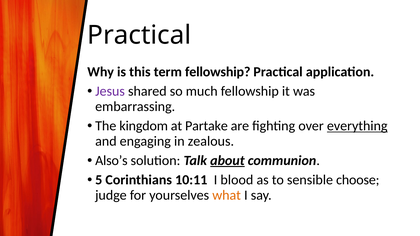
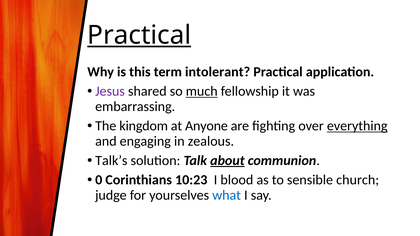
Practical underline: none -> present (139, 35)
term fellowship: fellowship -> intolerant (218, 72)
much underline: none -> present (202, 91)
Partake: Partake -> Anyone (206, 126)
Also’s: Also’s -> Talk’s (111, 161)
5: 5 -> 0 (99, 180)
10:11: 10:11 -> 10:23 (191, 180)
choose: choose -> church (358, 180)
what colour: orange -> blue (227, 195)
